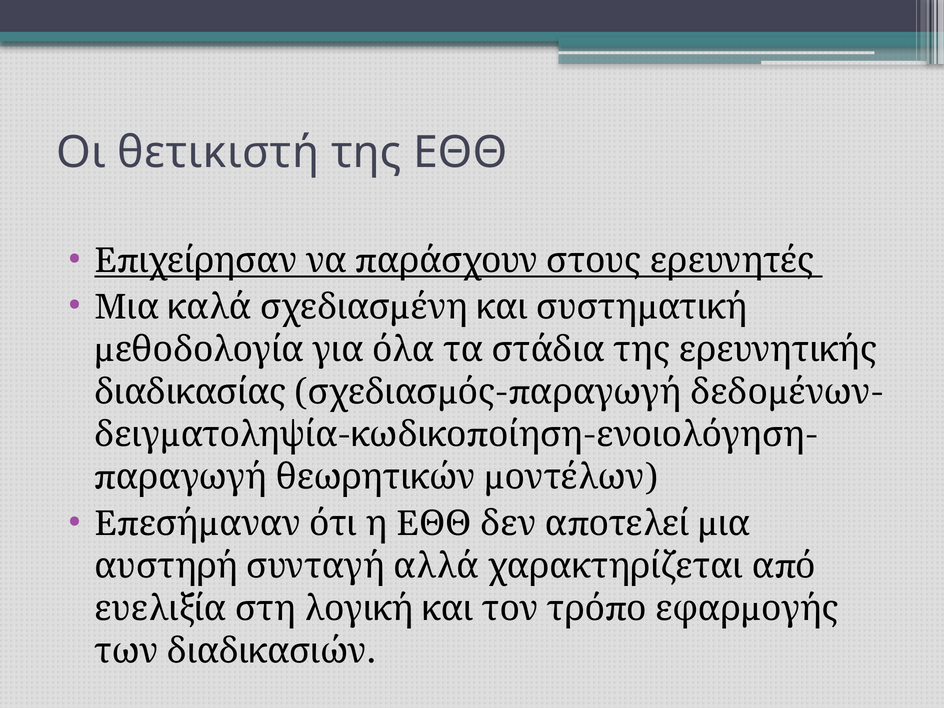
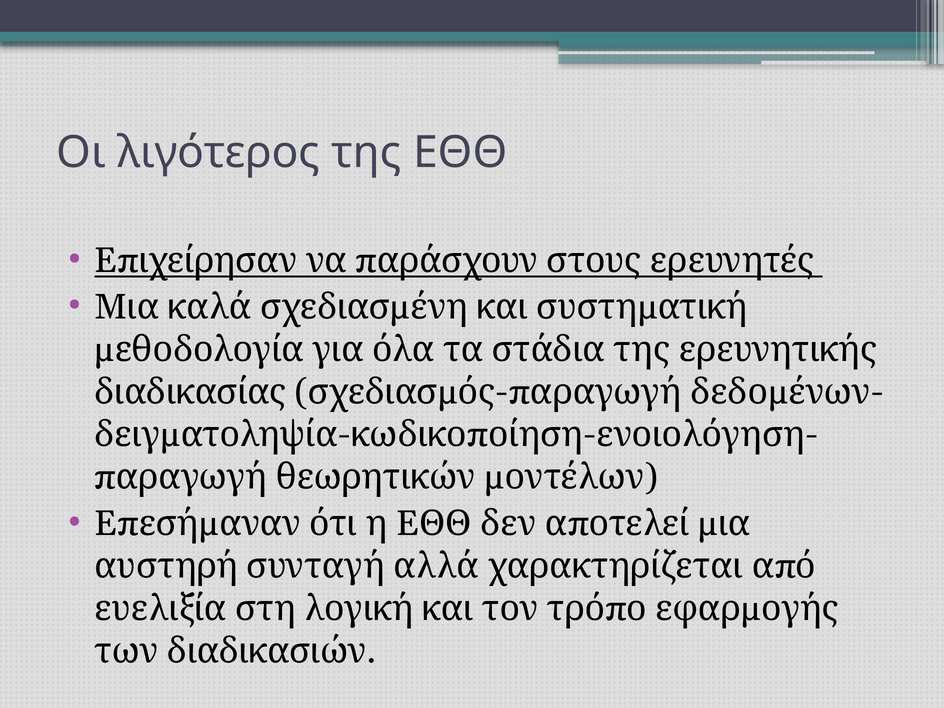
θετικιστή: θετικιστή -> λιγότερος (219, 152)
